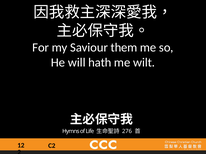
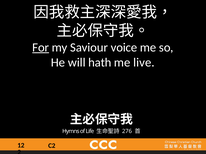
For underline: none -> present (41, 48)
them: them -> voice (124, 48)
wilt: wilt -> live (144, 63)
